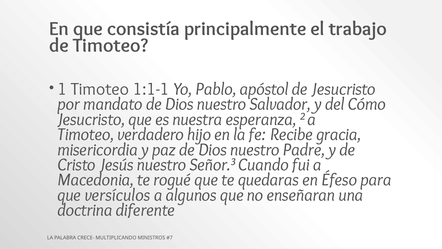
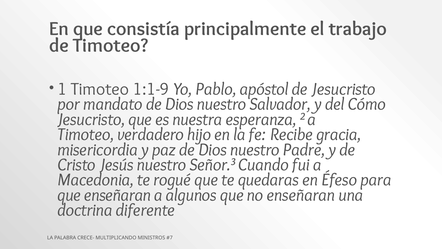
1:1-1: 1:1-1 -> 1:1-9 (151, 89)
que versículos: versículos -> enseñaran (118, 195)
